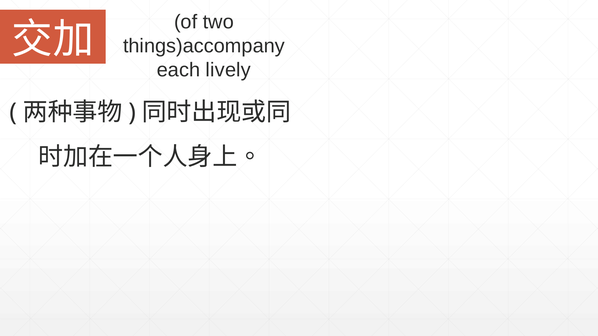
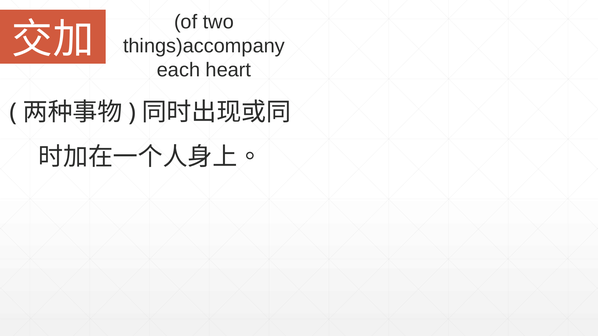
lively: lively -> heart (228, 70)
